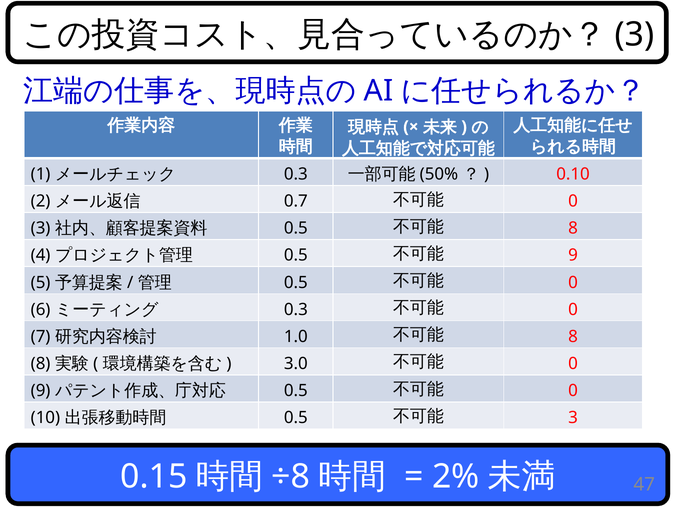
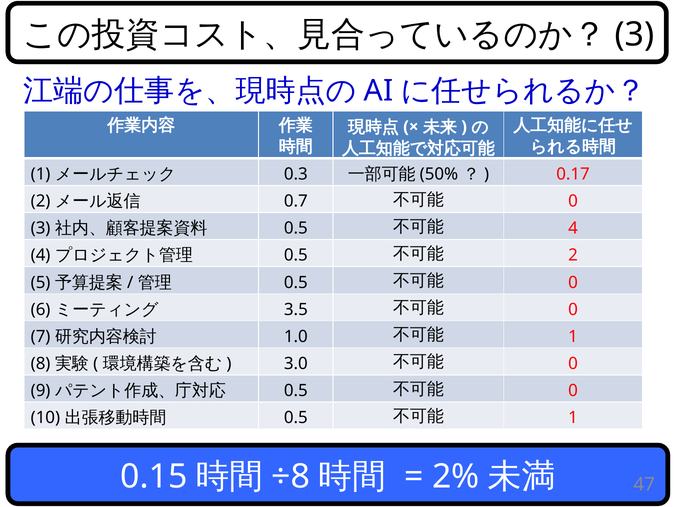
0.10: 0.10 -> 0.17 (573, 174)
8: 8 -> 4 (573, 229)
9: 9 -> 2 (573, 256)
0.3: 0.3 -> 3.5 (296, 310)
8: 8 -> 1 (573, 337)
3: 3 -> 1 (573, 418)
